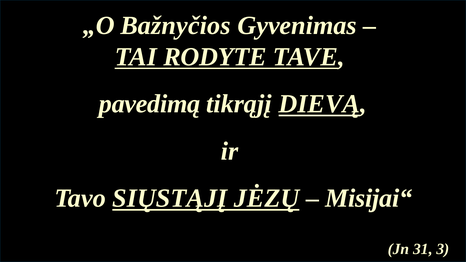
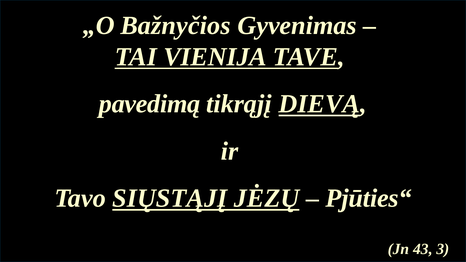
RODYTE: RODYTE -> VIENIJA (215, 57)
Misijai“: Misijai“ -> Pjūties“ (369, 198)
31: 31 -> 43 (423, 249)
